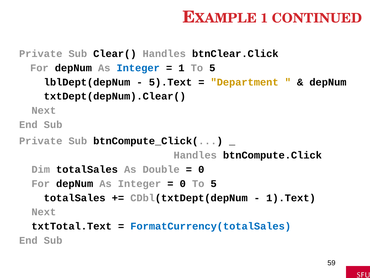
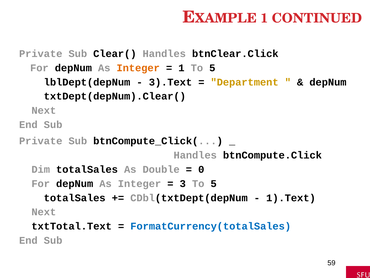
Integer colour: blue -> orange (138, 68)
5).Text: 5).Text -> 3).Text (170, 82)
0: 0 -> 3 (183, 183)
